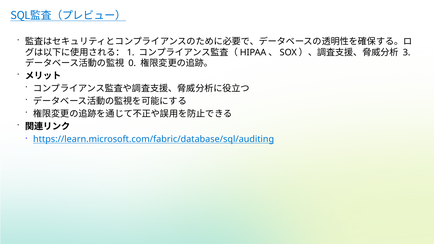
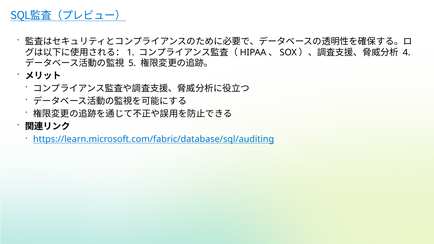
3: 3 -> 4 (407, 52)
0: 0 -> 5 (132, 63)
